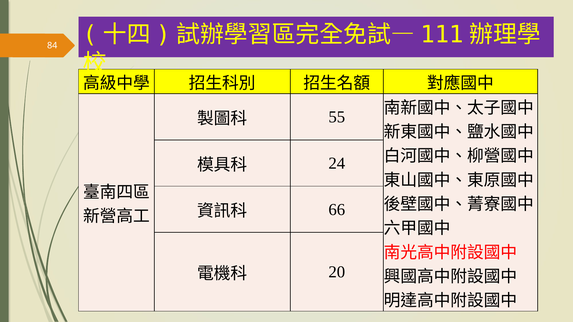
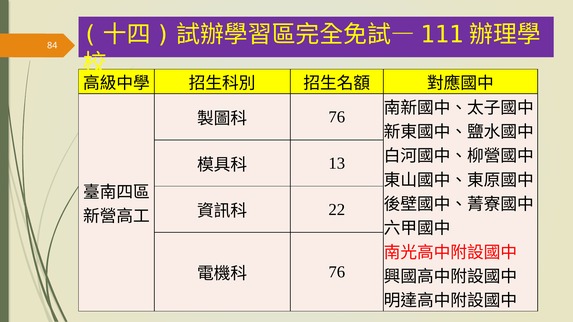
55: 55 -> 76 (337, 117)
24: 24 -> 13 (337, 163)
66: 66 -> 22 (337, 210)
20: 20 -> 76 (337, 272)
